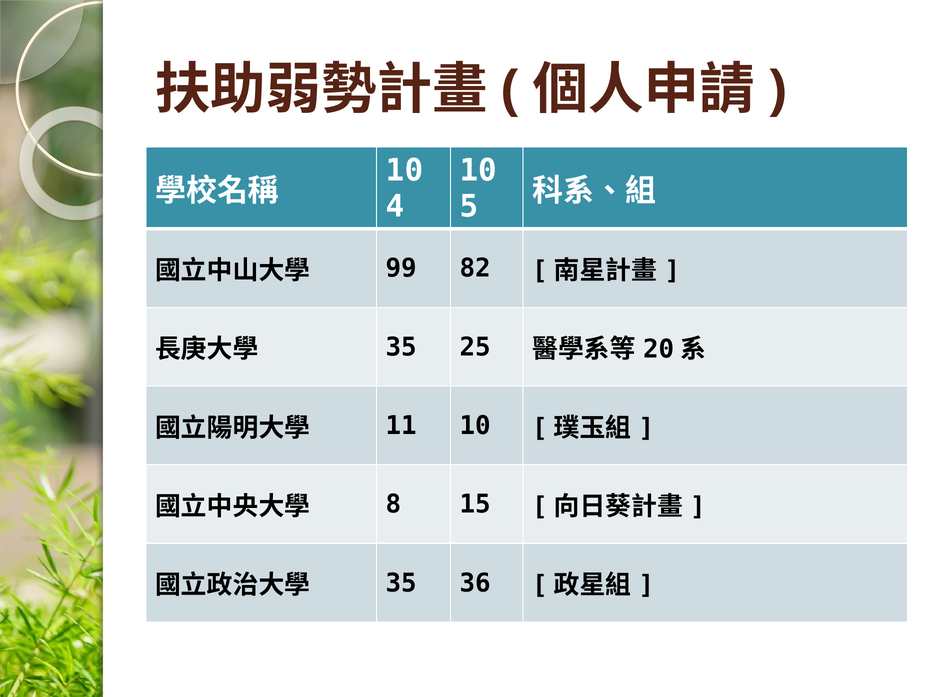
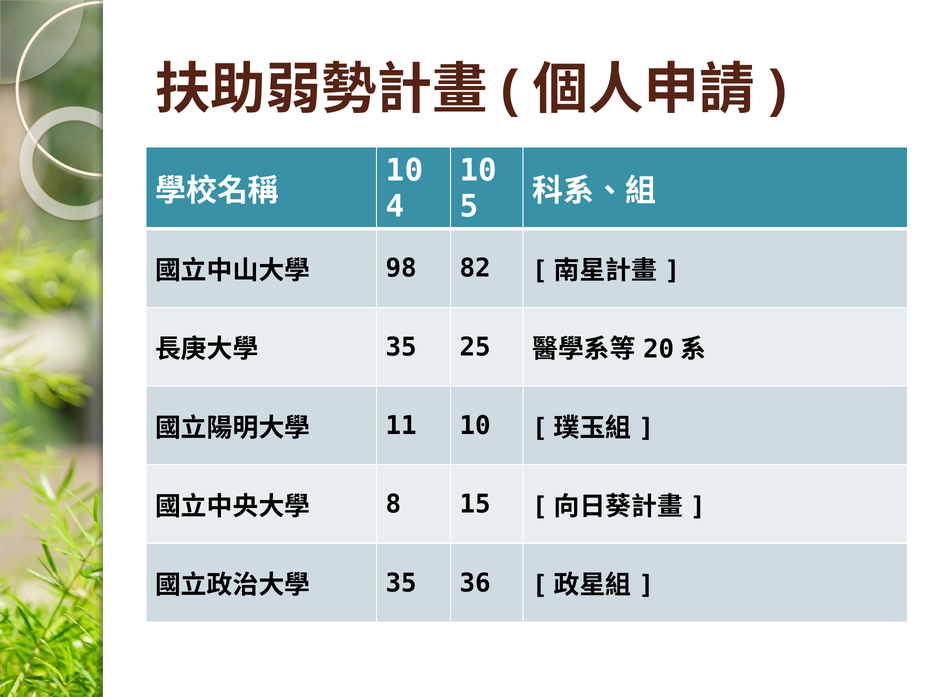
99: 99 -> 98 (402, 268)
